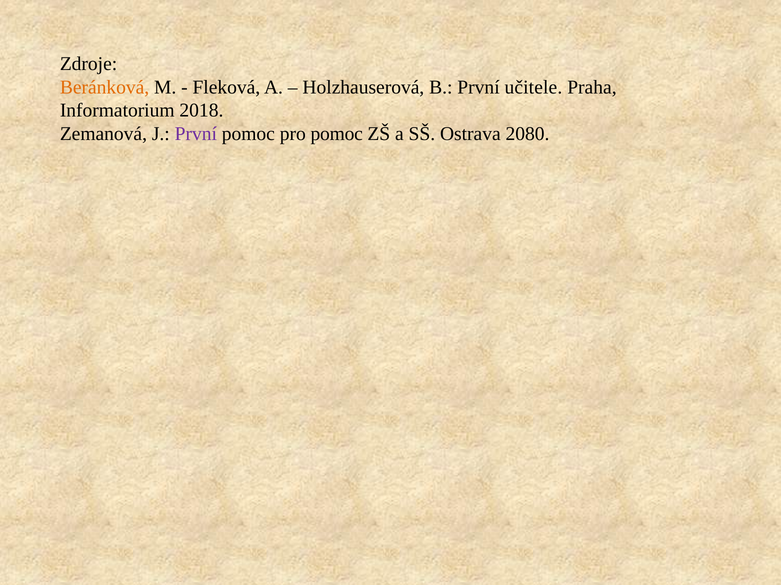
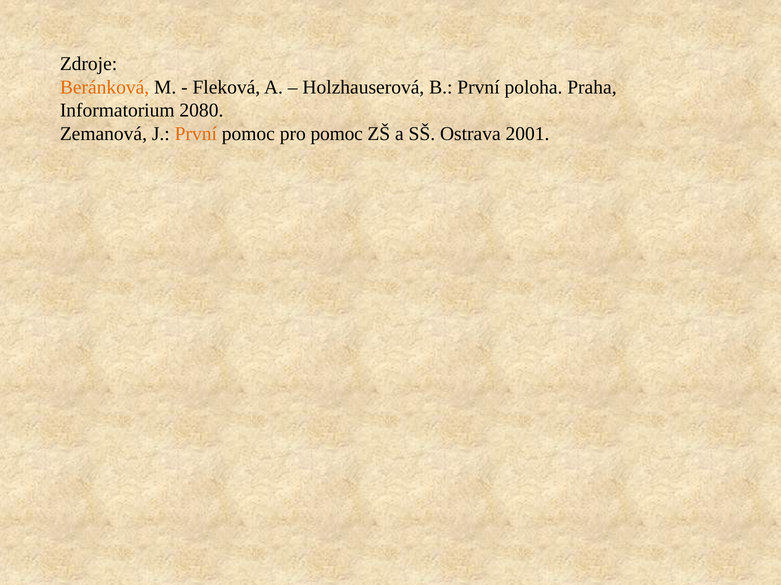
učitele: učitele -> poloha (533, 87)
2018: 2018 -> 2080 (201, 111)
První colour: purple -> orange (196, 134)
2080: 2080 -> 2001 (528, 134)
